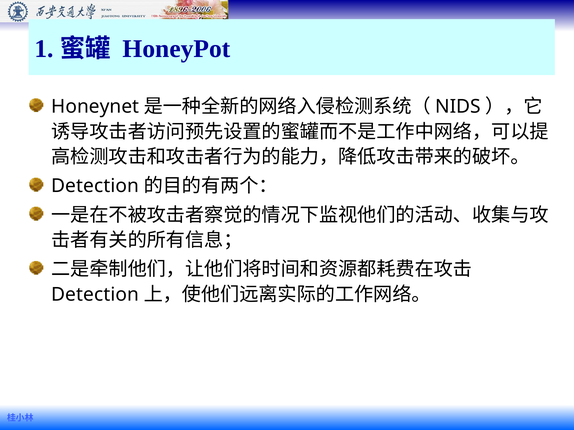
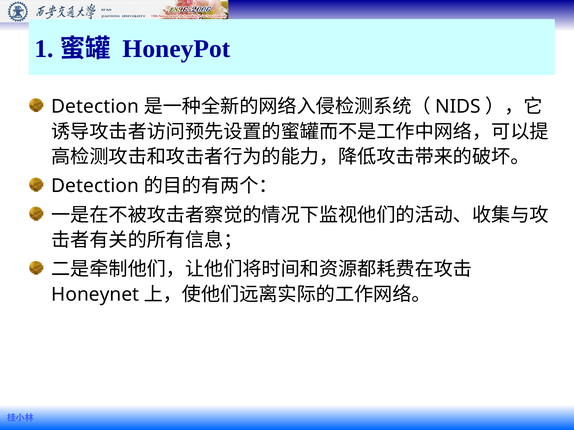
Honeynet: Honeynet -> Detection (95, 107)
Detection: Detection -> Honeynet (95, 295)
